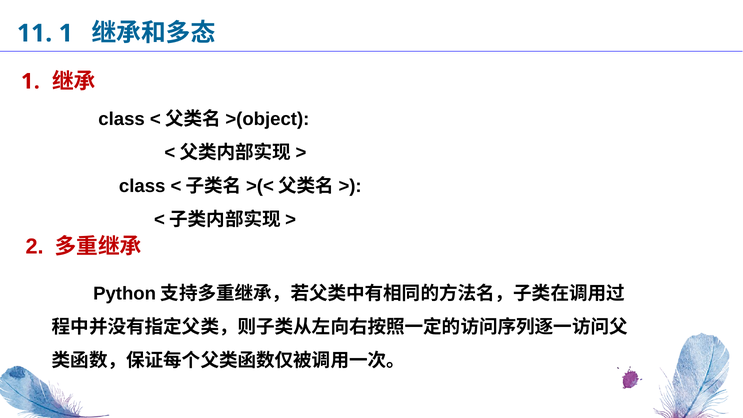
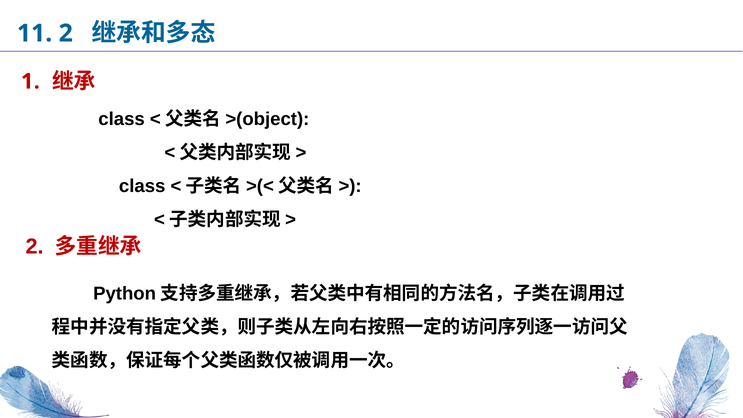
11 1: 1 -> 2 (66, 33)
